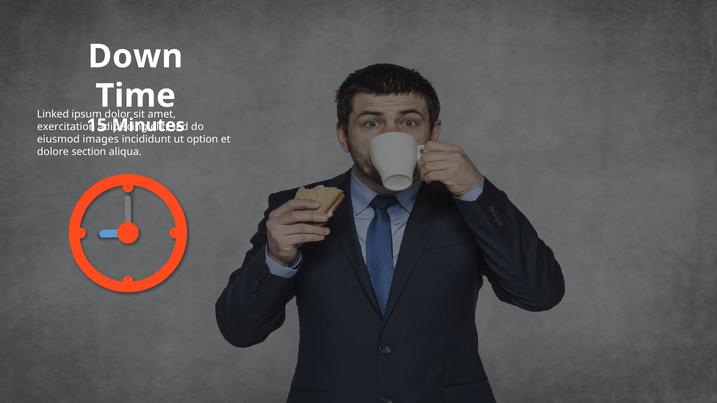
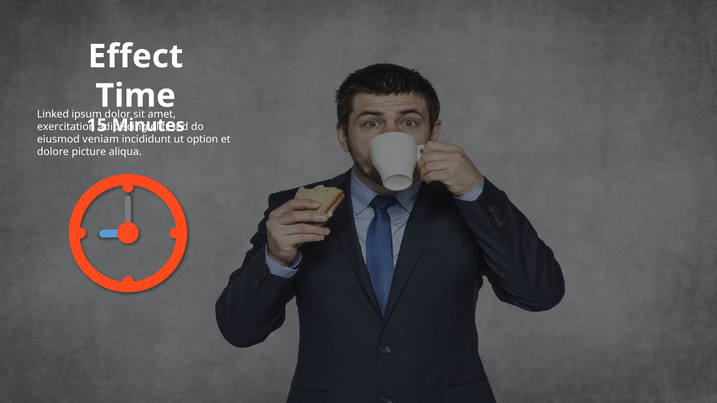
Down: Down -> Effect (136, 56)
images: images -> veniam (101, 139)
section: section -> picture (89, 152)
